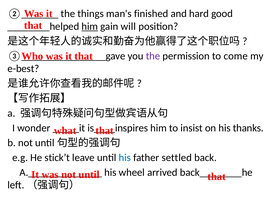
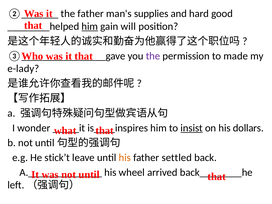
the things: things -> father (91, 14)
finished: finished -> supplies (151, 14)
come: come -> made (236, 56)
e-best: e-best -> e-lady (23, 69)
insist underline: none -> present (192, 128)
thanks: thanks -> dollars (248, 128)
his colour: blue -> orange (125, 158)
